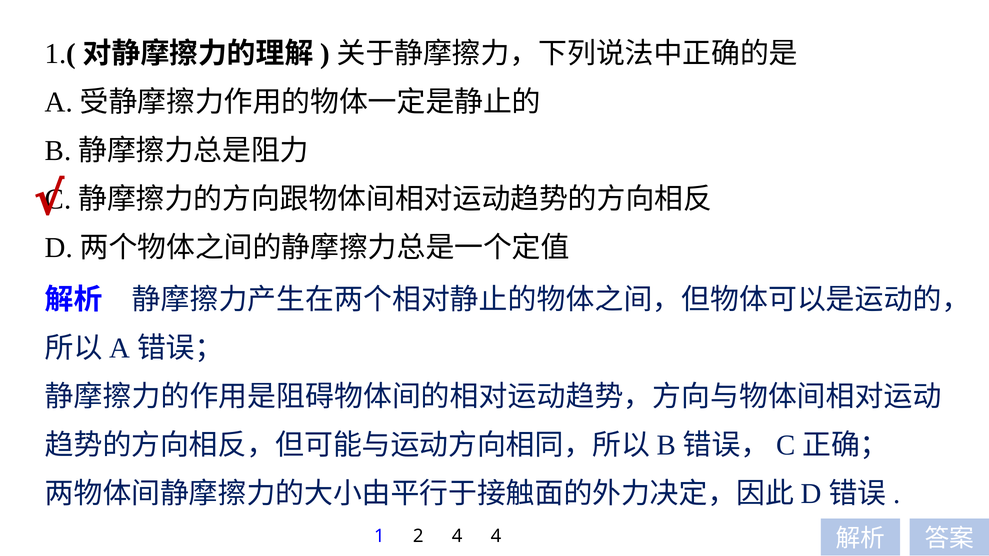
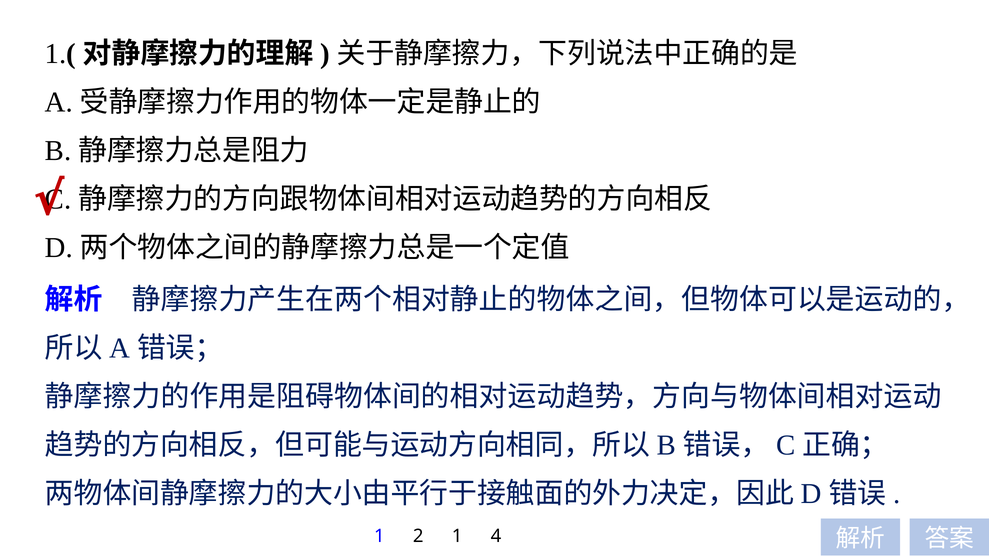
2 4: 4 -> 1 (457, 537)
